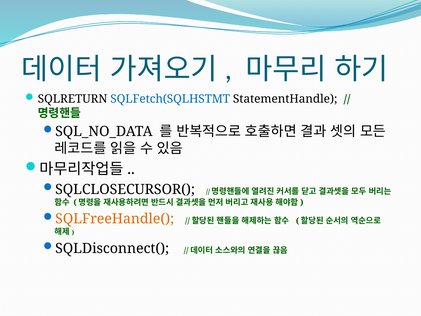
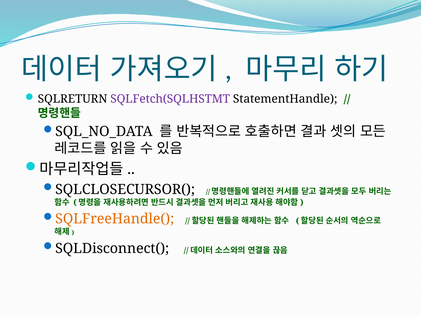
SQLFetch(SQLHSTMT colour: blue -> purple (170, 99)
